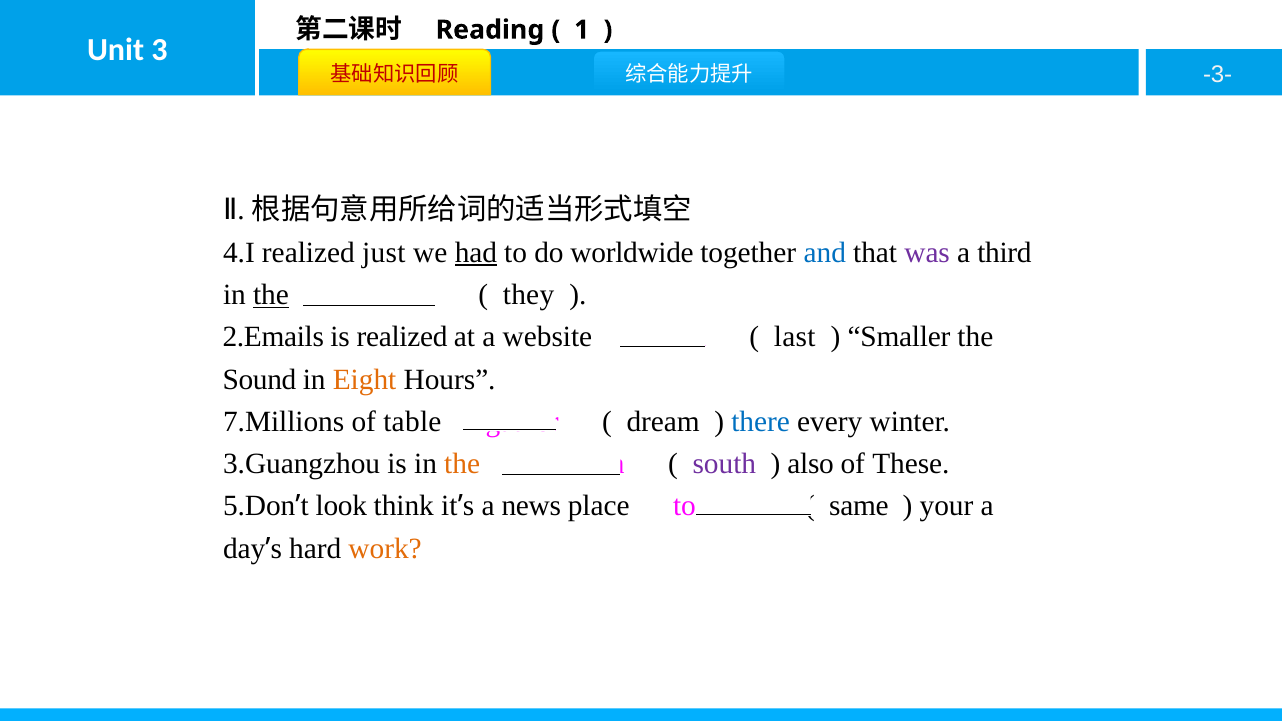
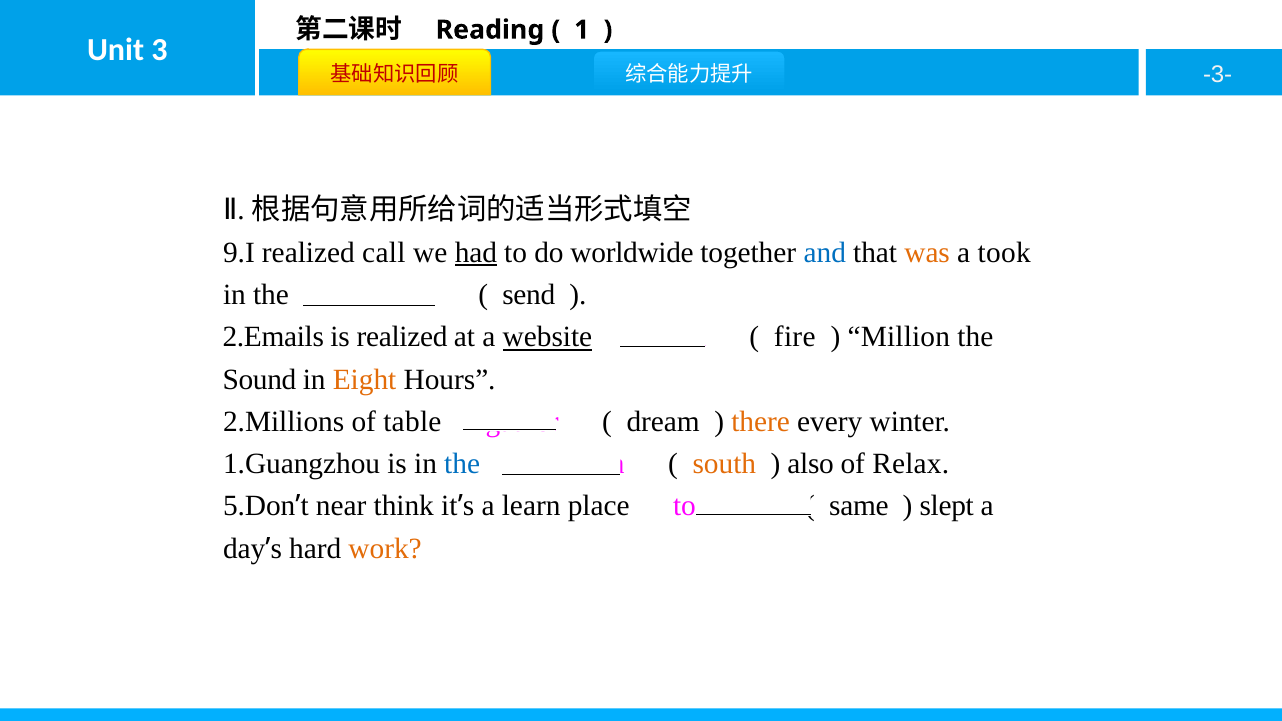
4.I: 4.I -> 9.I (239, 253)
just: just -> call (384, 253)
was colour: purple -> orange (927, 253)
third: third -> took (1004, 253)
the underline: present -> none (271, 295)
they: they -> send (529, 295)
website underline: none -> present (547, 337)
last: last -> fire (795, 337)
Smaller: Smaller -> Million (899, 337)
7.Millions: 7.Millions -> 2.Millions (284, 422)
there colour: blue -> orange (761, 422)
3.Guangzhou: 3.Guangzhou -> 1.Guangzhou (302, 464)
the colour: orange -> blue (462, 464)
south colour: purple -> orange (724, 464)
of These: These -> Relax (911, 464)
look: look -> near (341, 506)
news: news -> learn (531, 506)
your: your -> slept (947, 506)
